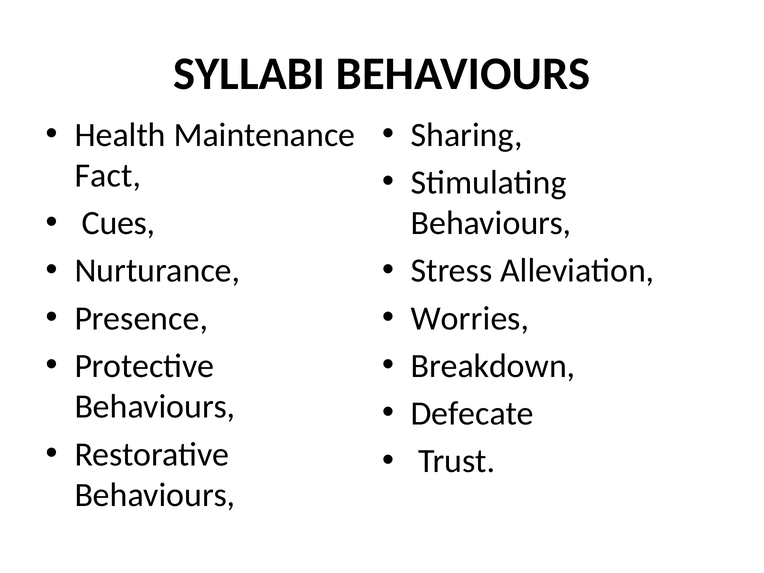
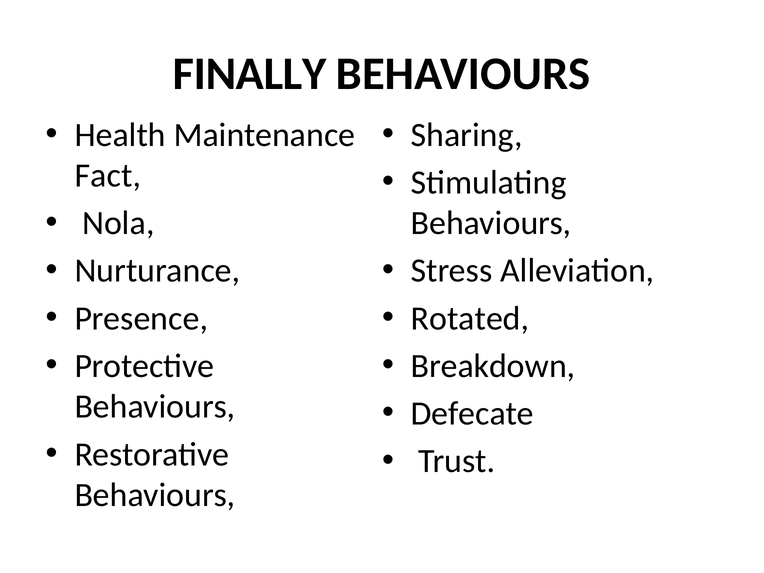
SYLLABI: SYLLABI -> FINALLY (250, 74)
Cues: Cues -> Nola (118, 223)
Worries: Worries -> Rotated (470, 318)
